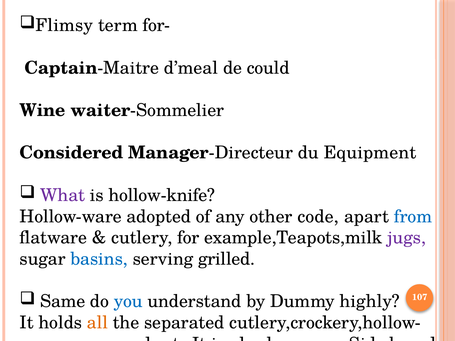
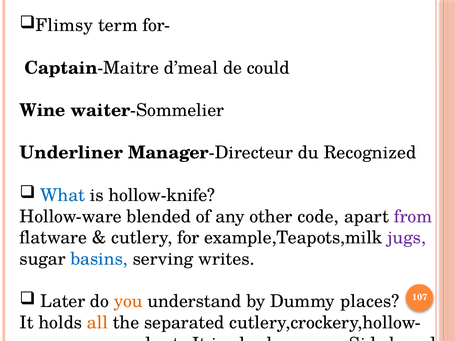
Considered: Considered -> Underliner (71, 153)
Equipment: Equipment -> Recognized (370, 153)
What colour: purple -> blue (63, 195)
adopted: adopted -> blended (159, 217)
from colour: blue -> purple (413, 217)
grilled: grilled -> writes (226, 259)
Same: Same -> Later (63, 302)
you colour: blue -> orange (128, 302)
highly: highly -> places (370, 302)
